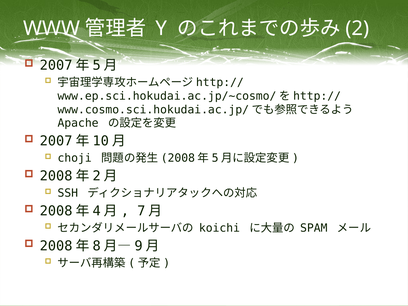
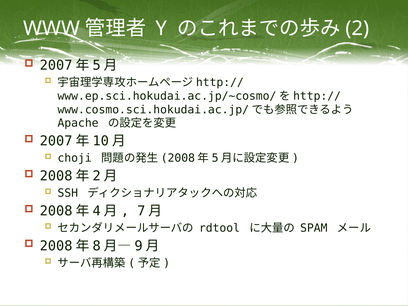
koichi: koichi -> rdtool (219, 228)
